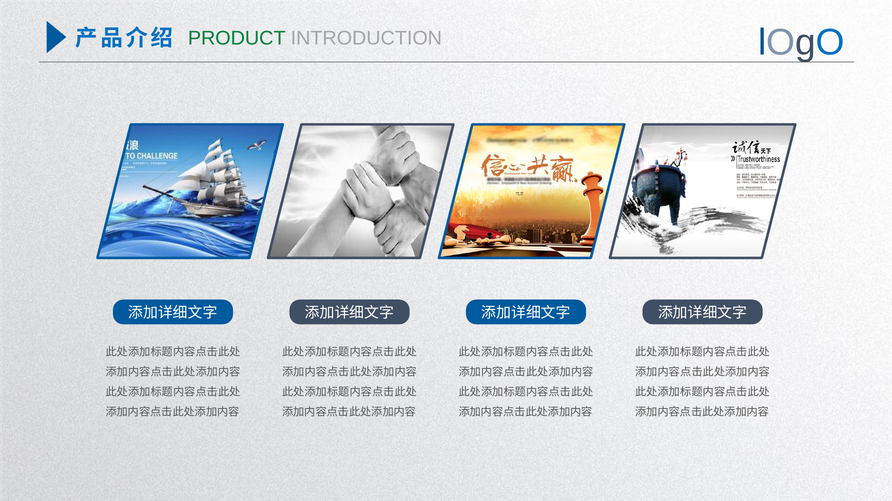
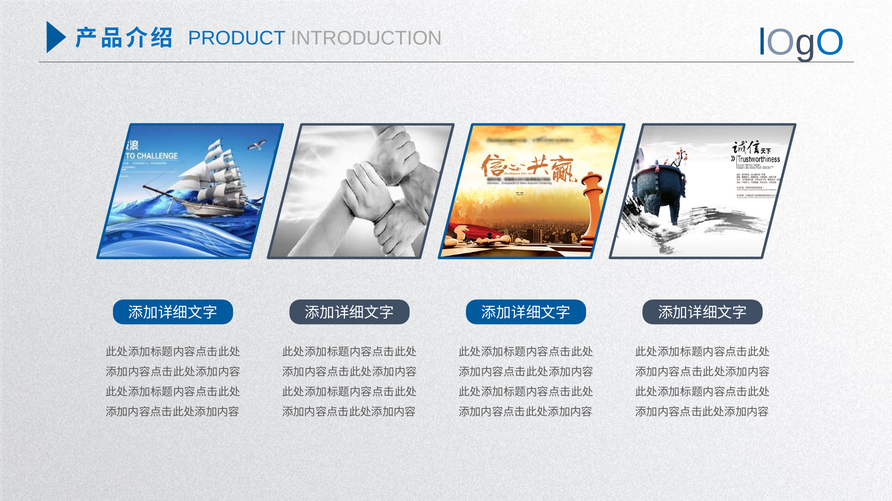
PRODUCT colour: green -> blue (237, 38)
